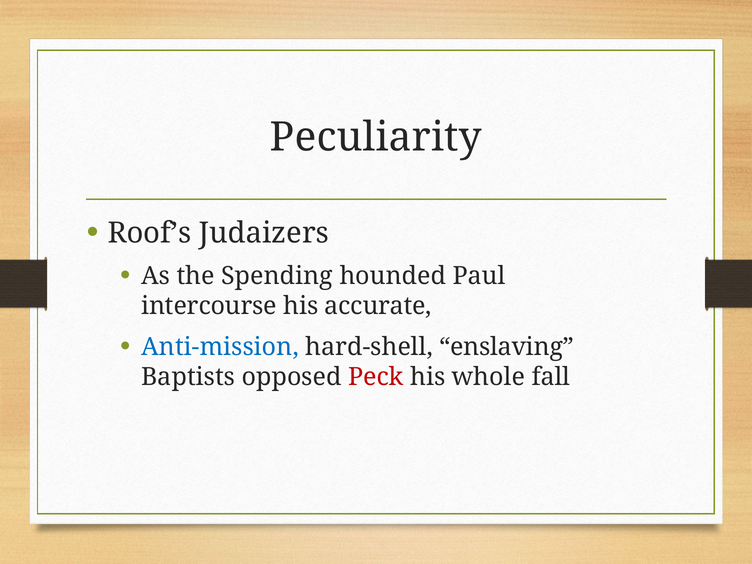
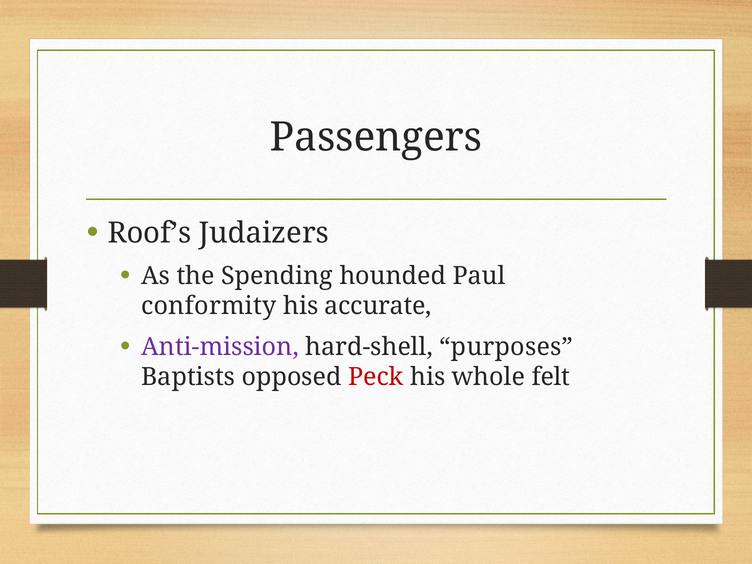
Peculiarity: Peculiarity -> Passengers (376, 137)
intercourse: intercourse -> conformity (209, 306)
Anti-mission colour: blue -> purple (220, 347)
enslaving: enslaving -> purposes (506, 347)
fall: fall -> felt (551, 377)
